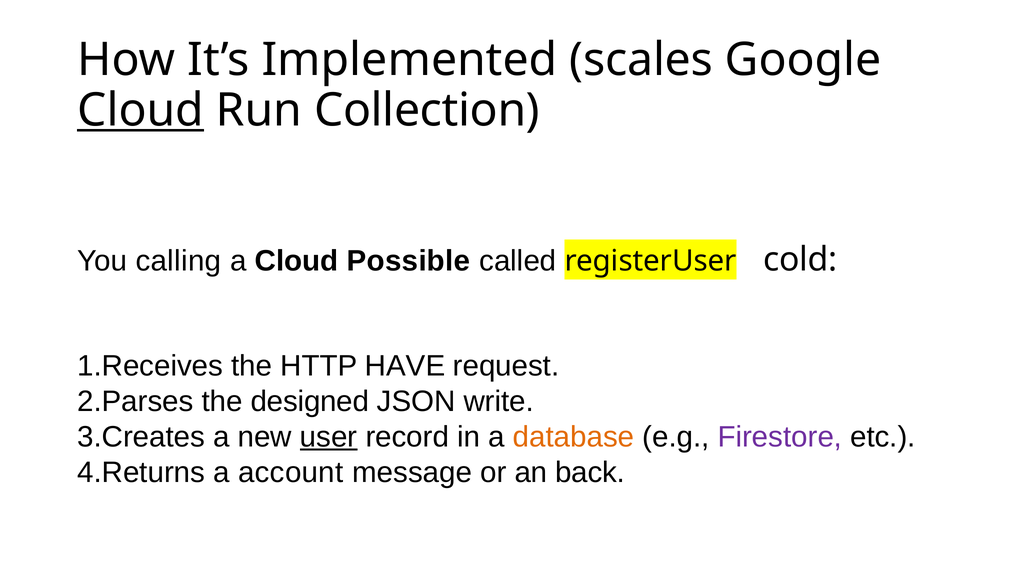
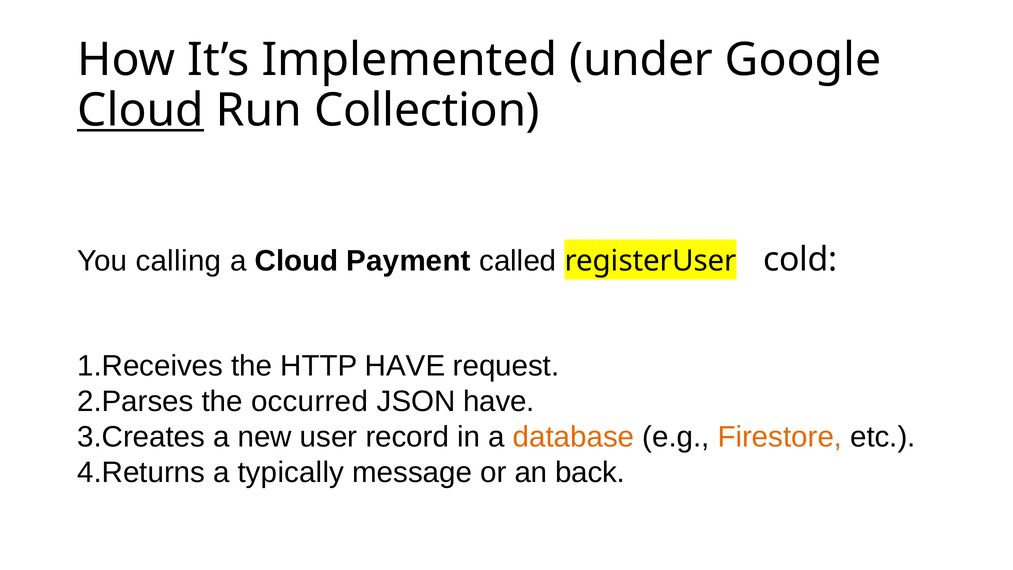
scales: scales -> under (641, 60)
Possible: Possible -> Payment (409, 261)
designed: designed -> occurred (310, 401)
JSON write: write -> have (499, 401)
user underline: present -> none (329, 437)
Firestore colour: purple -> orange (780, 437)
account: account -> typically (291, 472)
